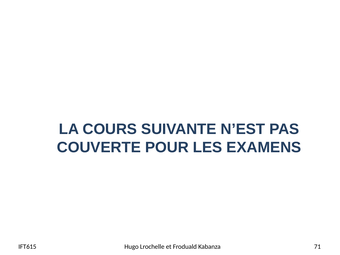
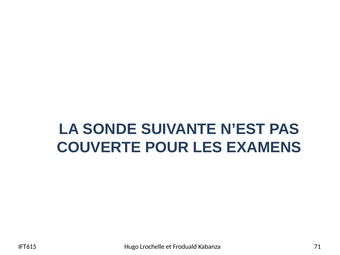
COURS: COURS -> SONDE (110, 129)
